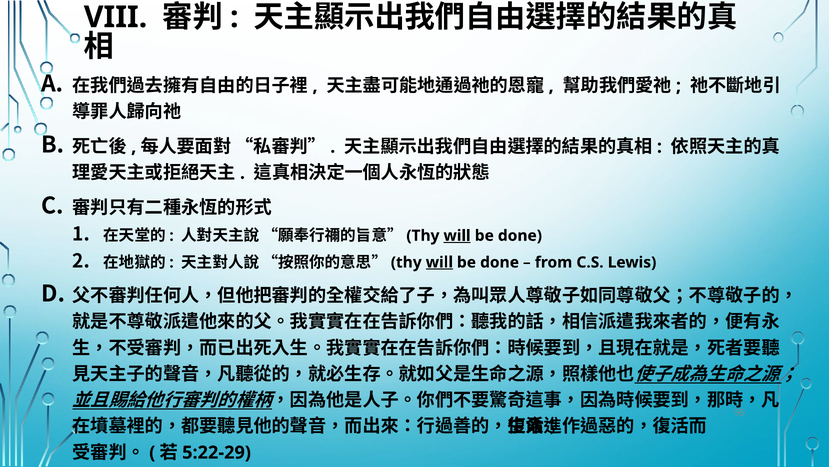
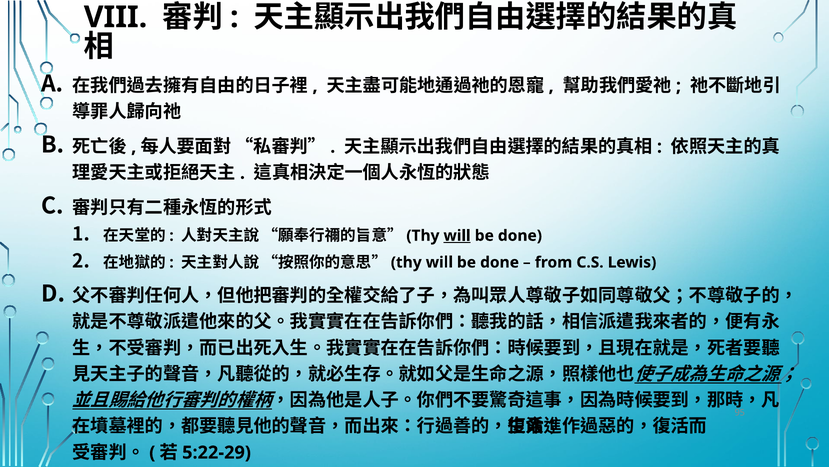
will underline: present -> none (439, 262)
